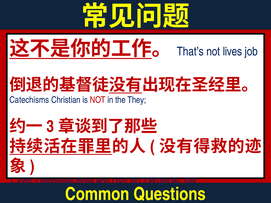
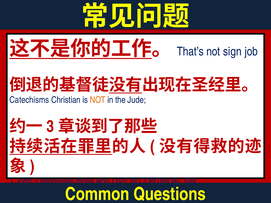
lives: lives -> sign (232, 52)
NOT colour: red -> orange (98, 100)
They: They -> Jude (137, 100)
